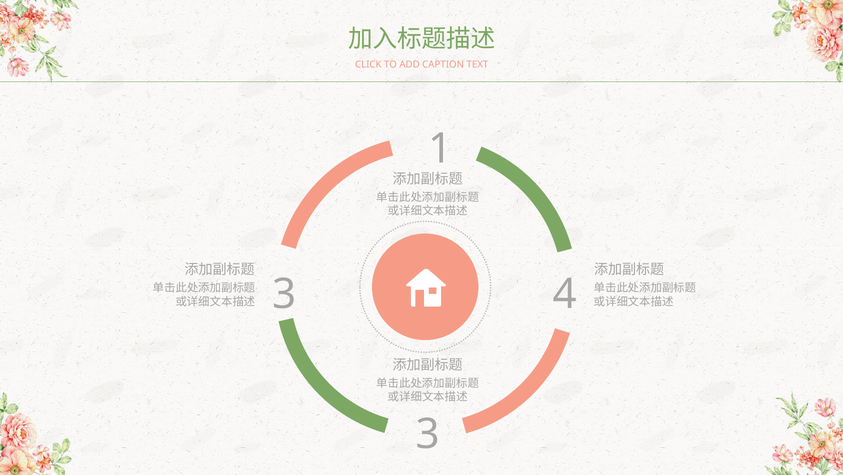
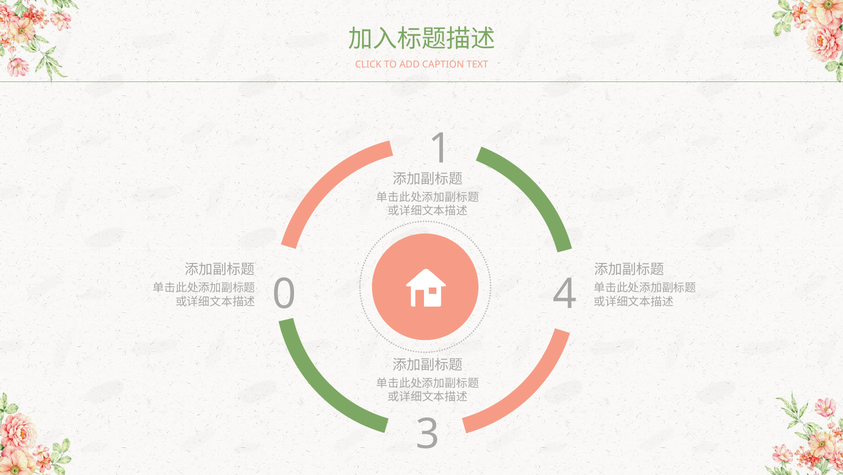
3: 3 -> 0 (284, 294)
